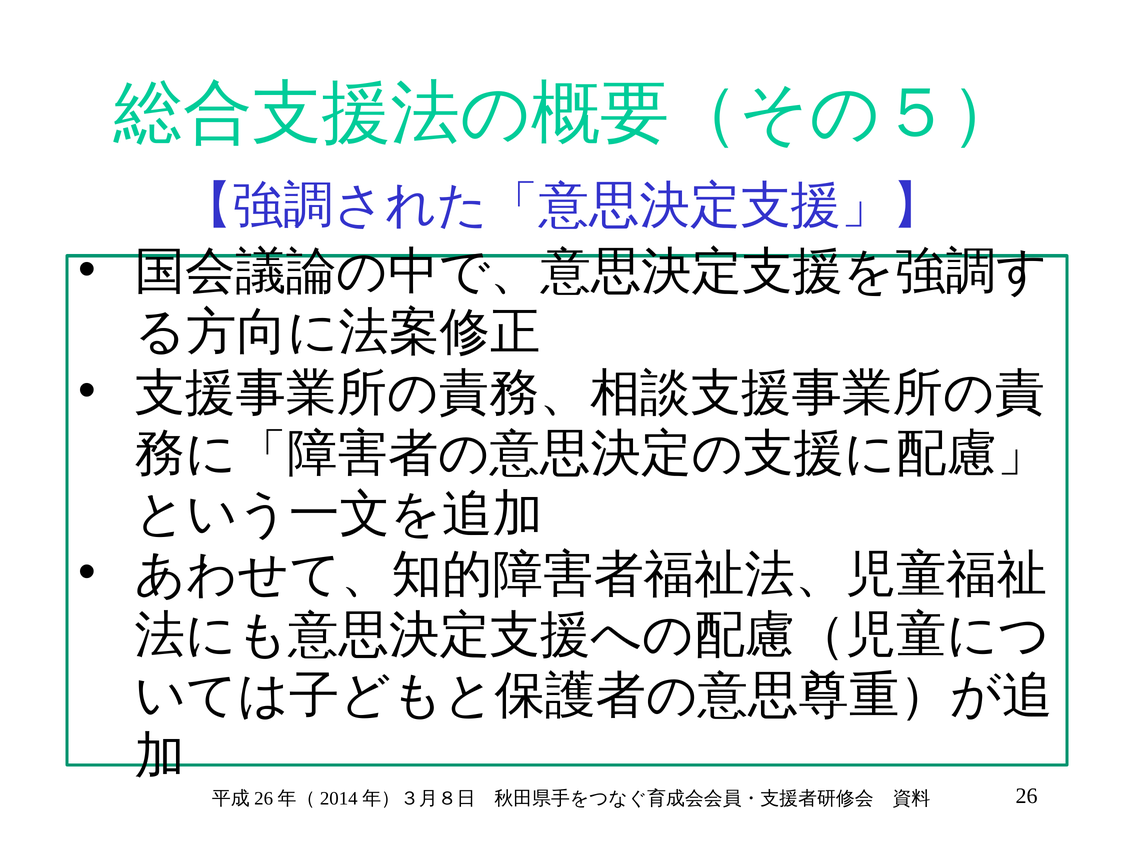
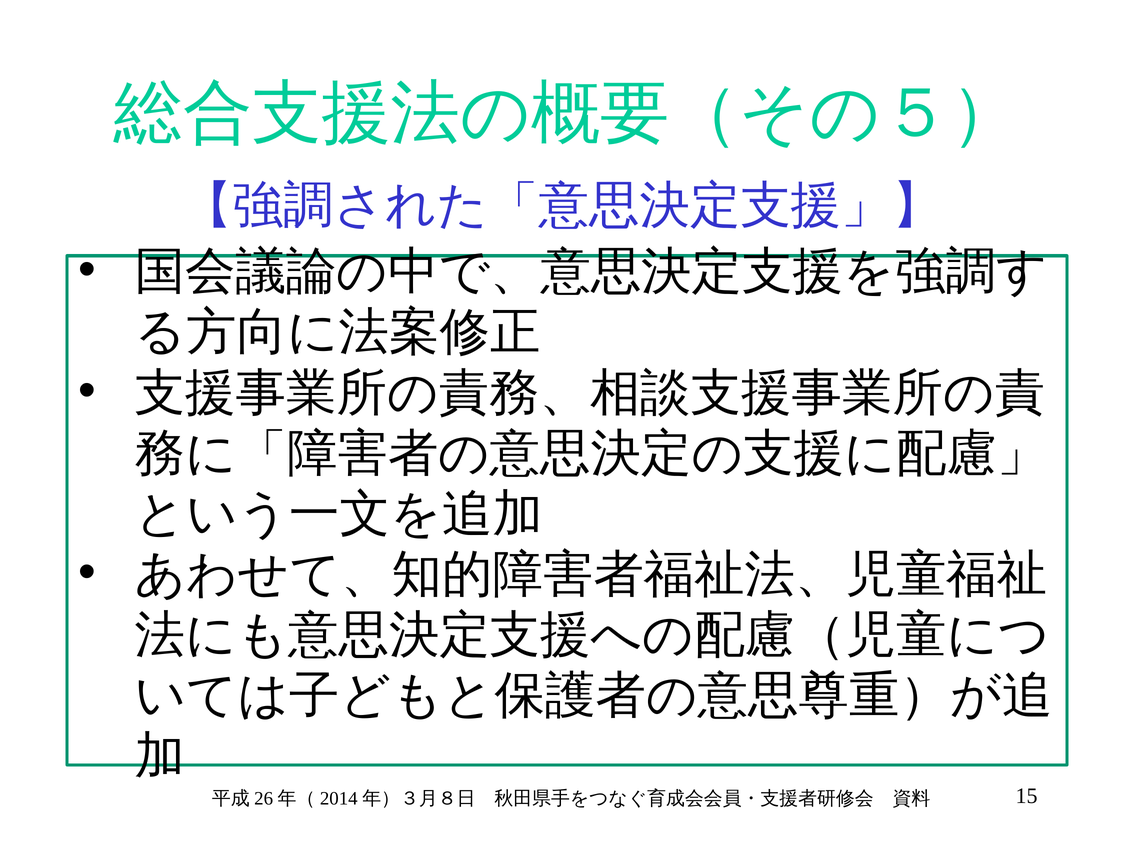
26: 26 -> 15 (1027, 795)
